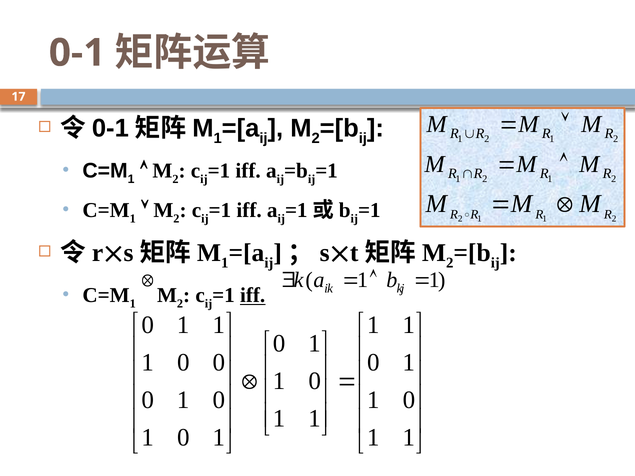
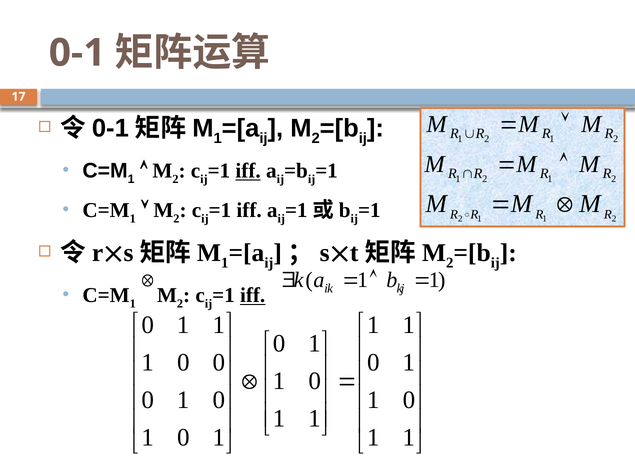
iff underline: none -> present (248, 171)
